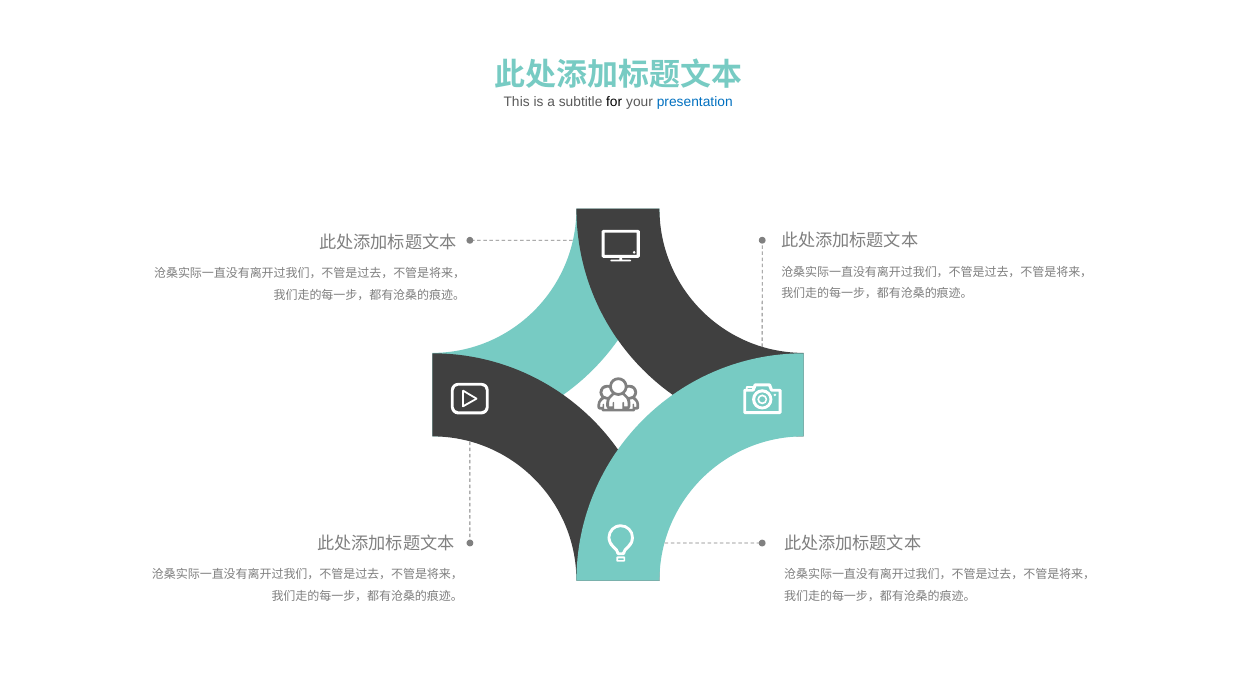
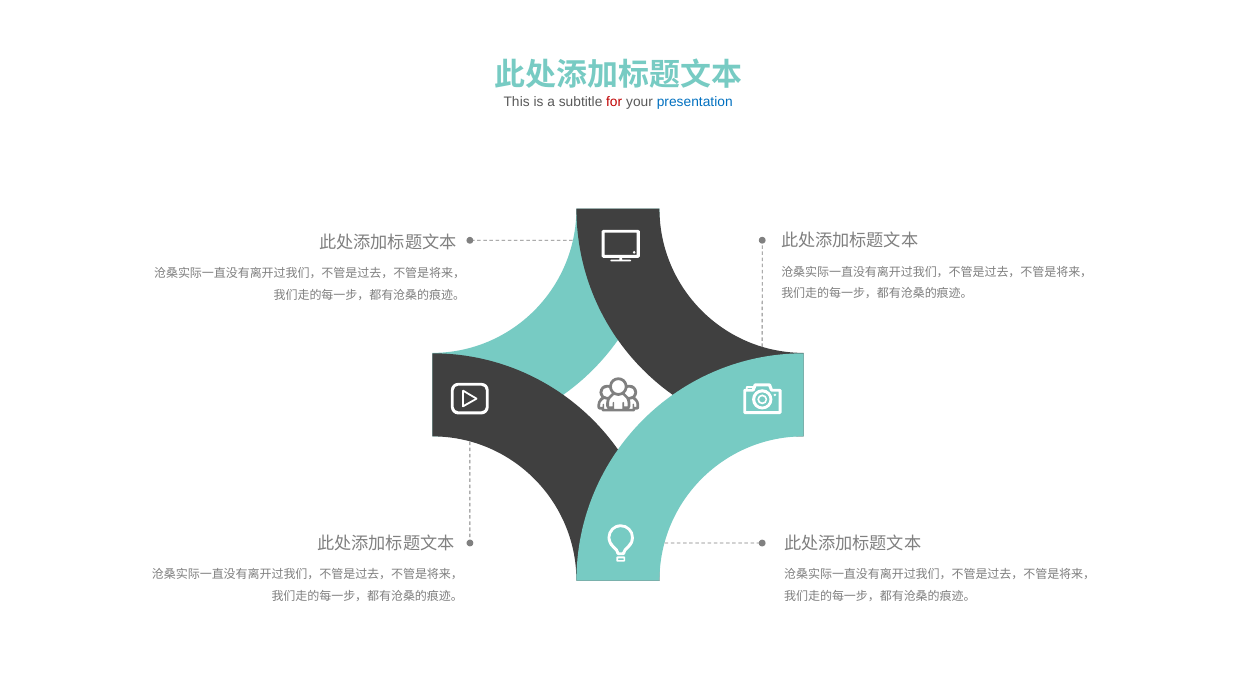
for colour: black -> red (614, 102)
